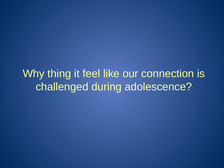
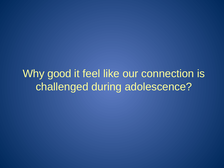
thing: thing -> good (59, 74)
